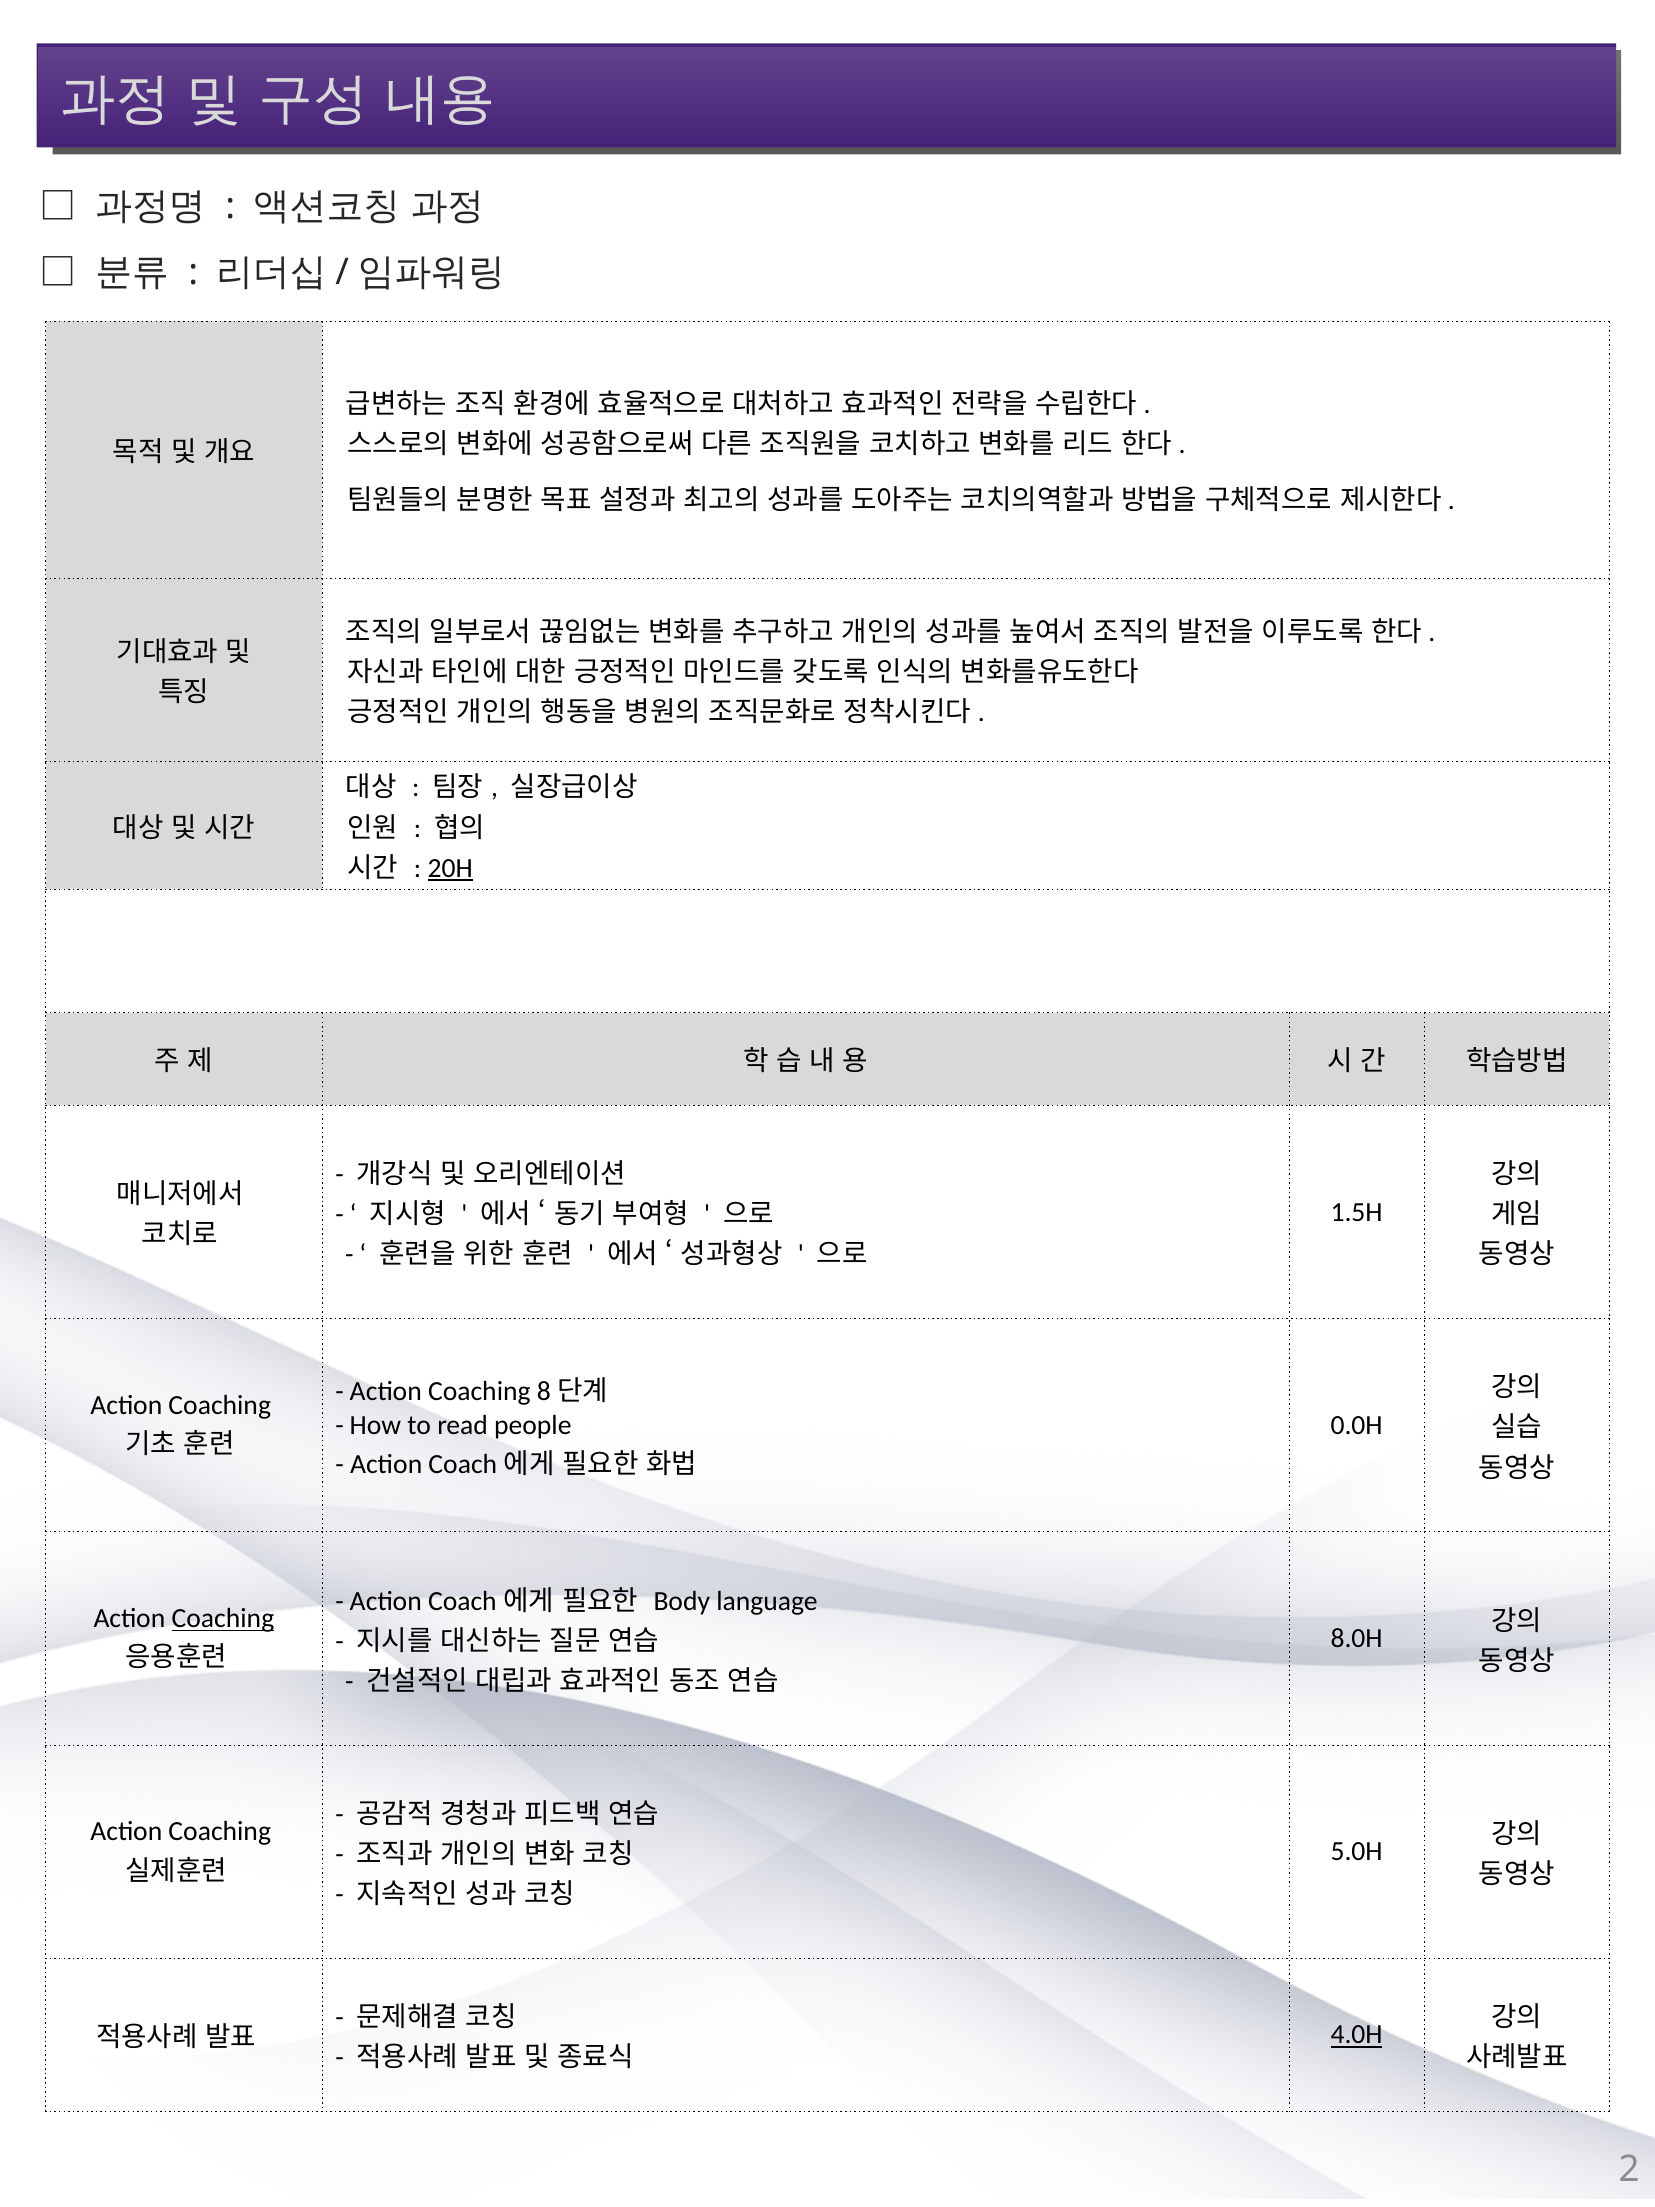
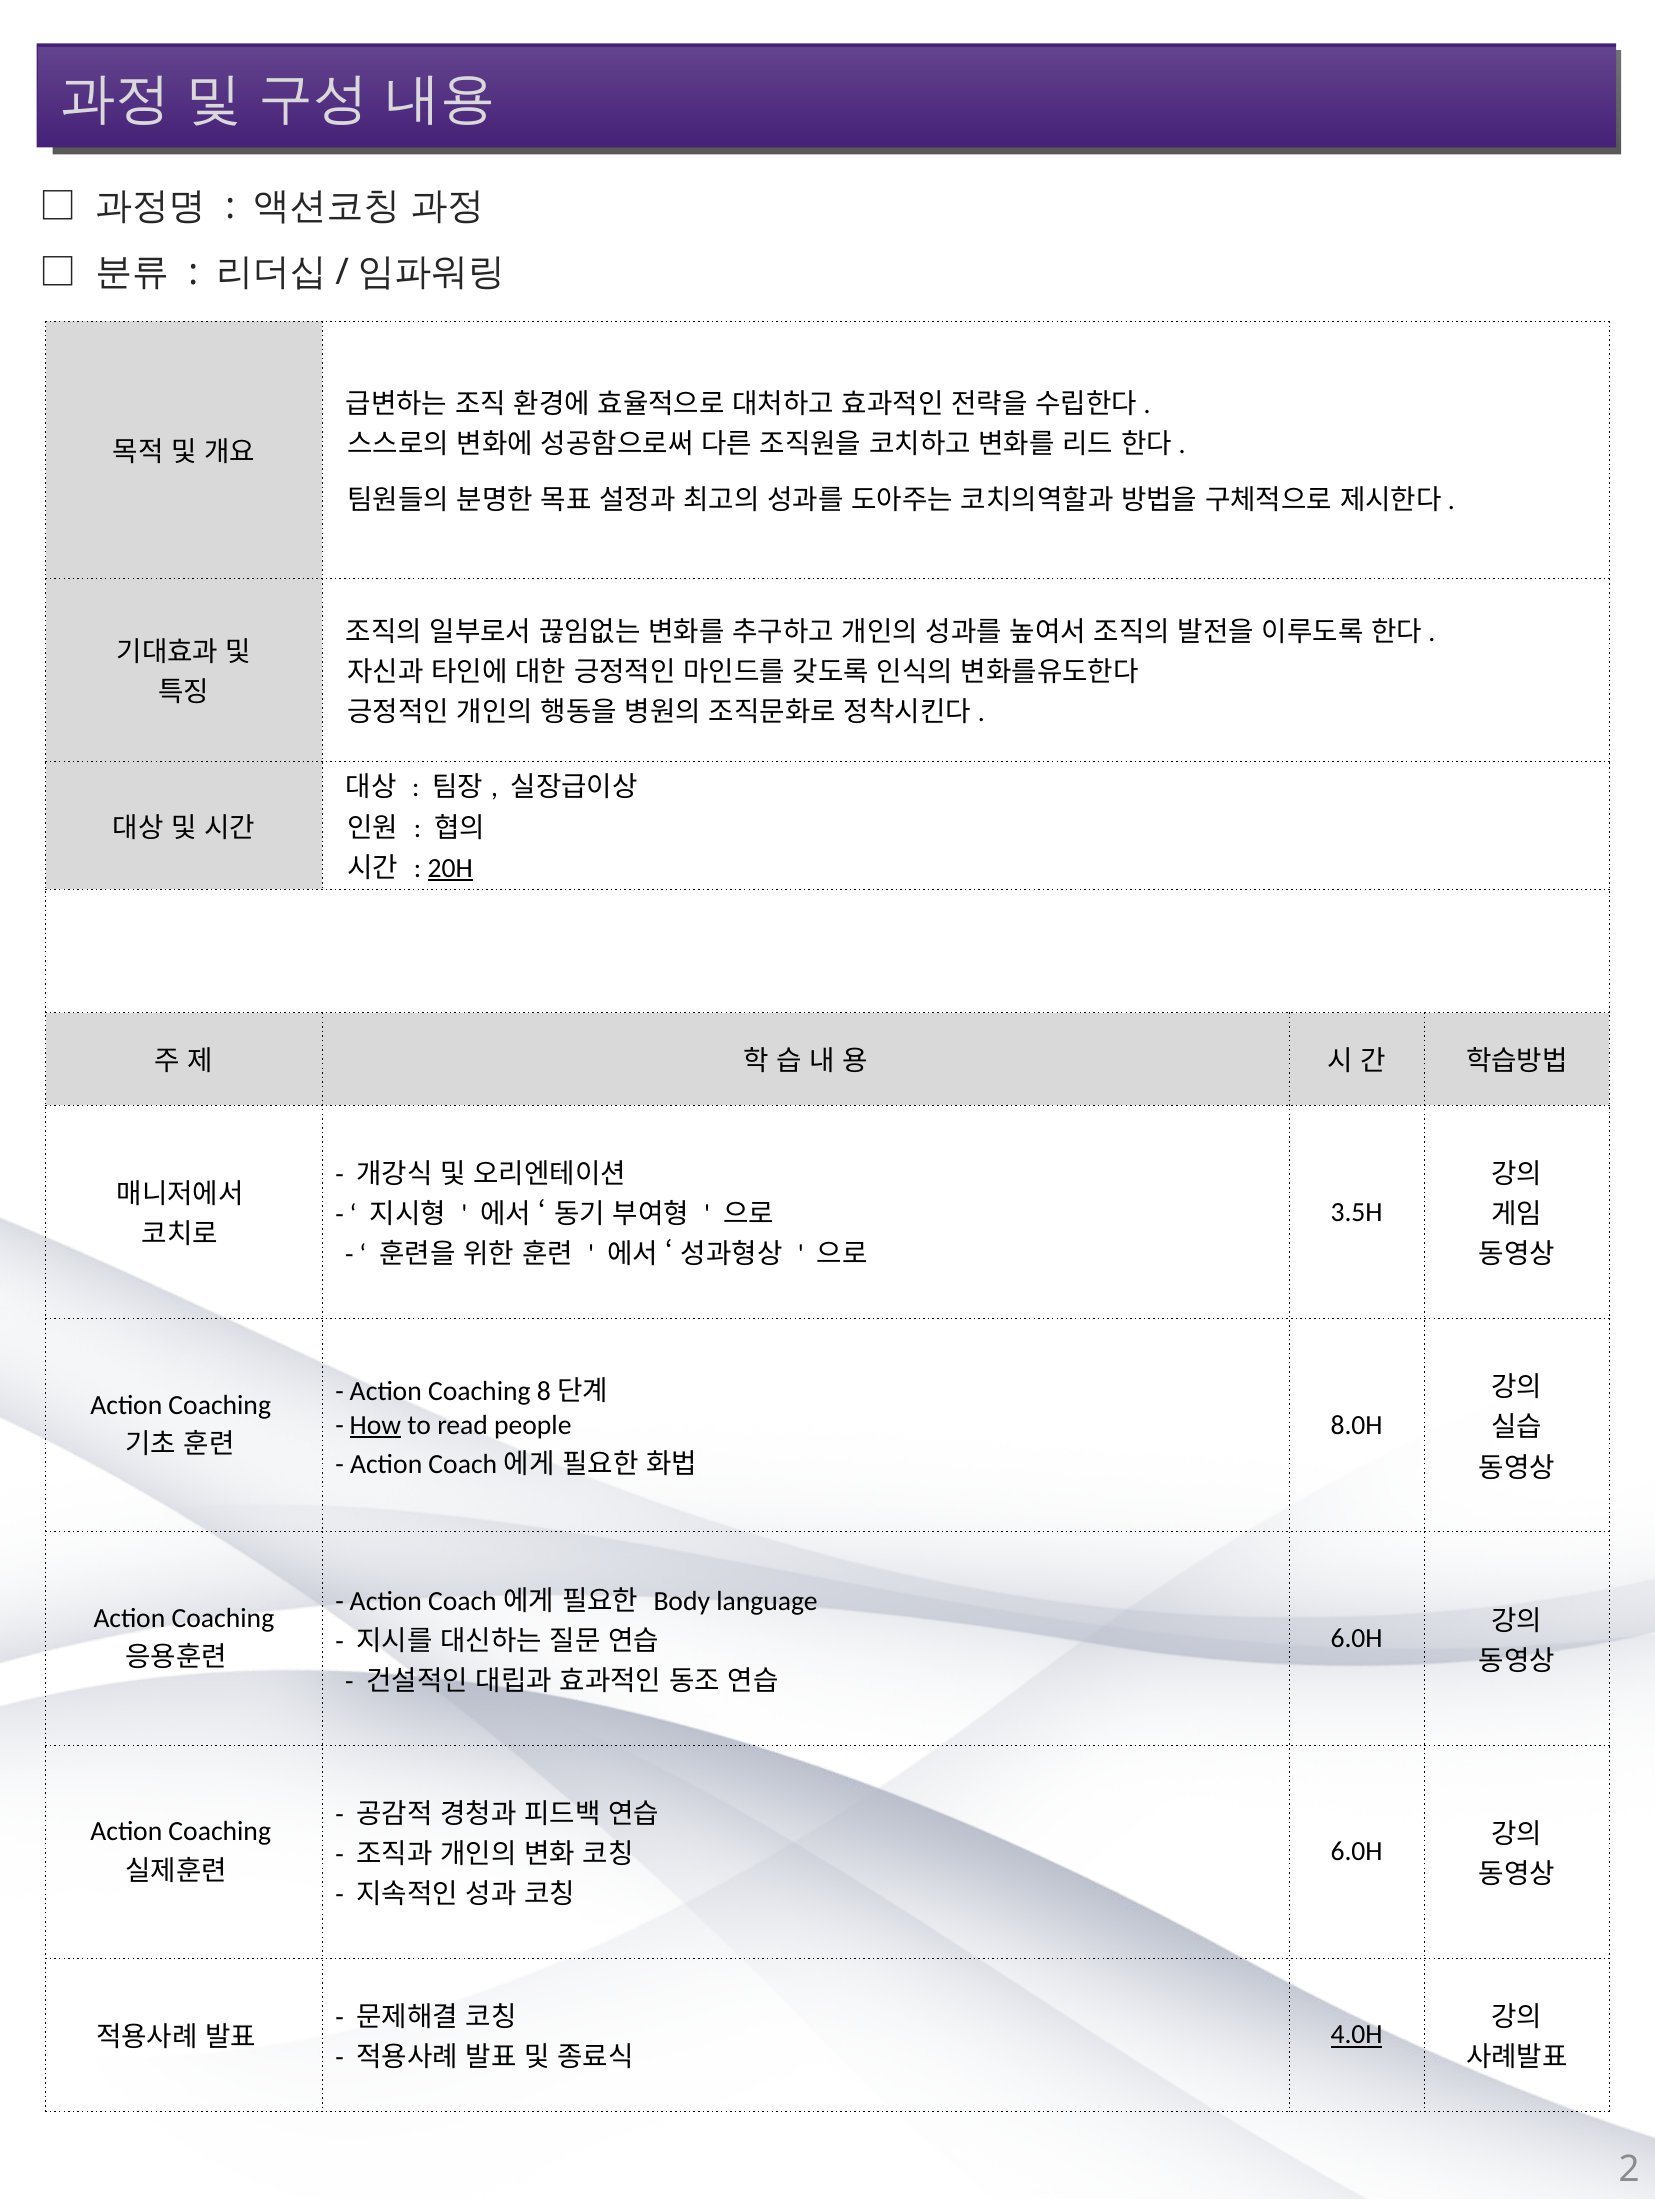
1.5H: 1.5H -> 3.5H (1357, 1212)
How underline: none -> present (375, 1425)
0.0H: 0.0H -> 8.0H (1357, 1425)
Coaching underline: present -> none (223, 1618)
8.0H: 8.0H -> 6.0H (1357, 1638)
5.0H: 5.0H -> 6.0H (1357, 1852)
